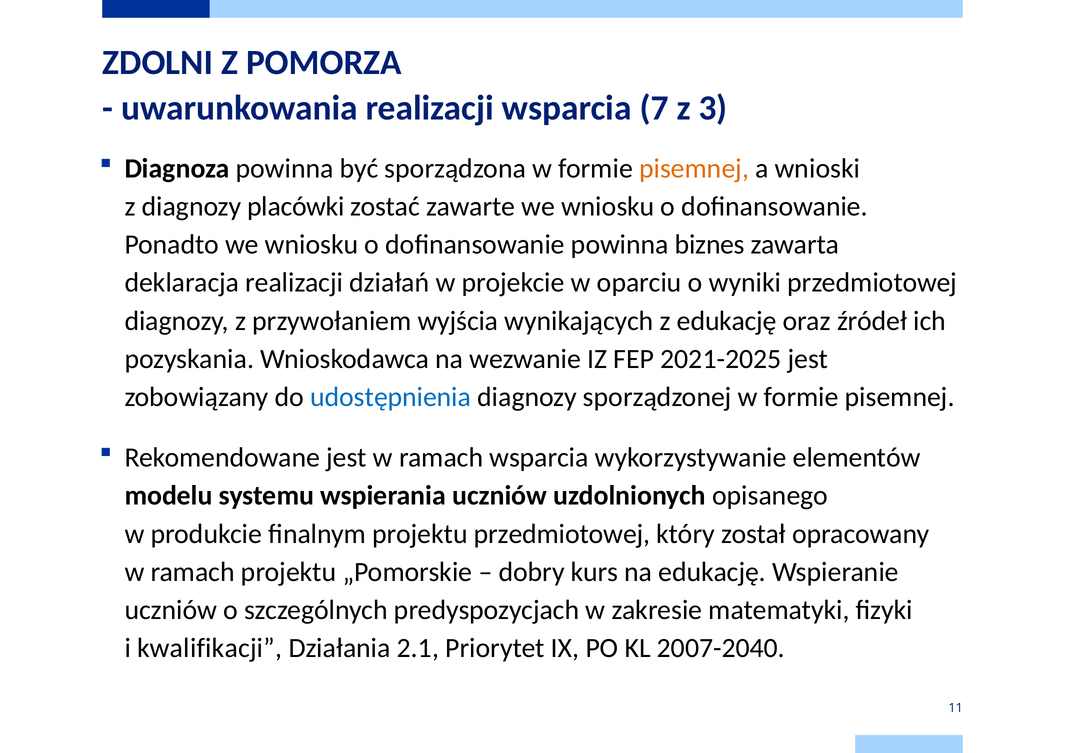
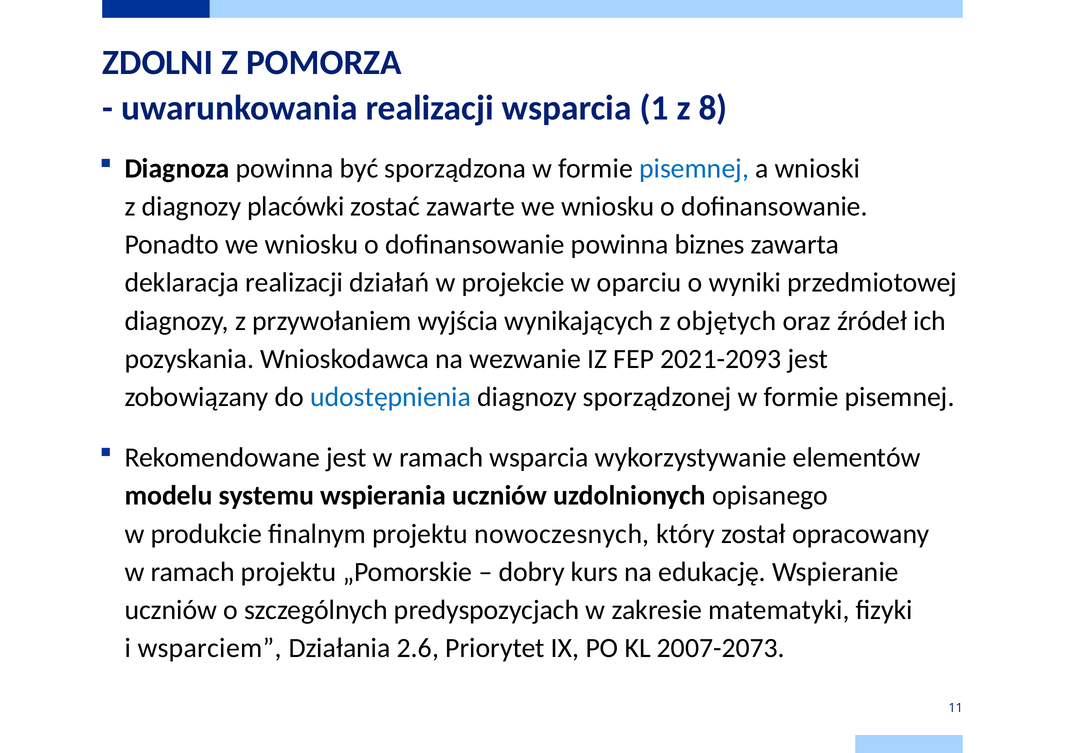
7: 7 -> 1 (654, 108)
3: 3 -> 8 (713, 108)
pisemnej colour: orange -> blue (694, 169)
z edukację: edukację -> objętych (727, 321)
2021-2025: 2021-2025 -> 2021-2093 (721, 359)
projektu przedmiotowej: przedmiotowej -> nowoczesnych (562, 534)
kwalifikacji: kwalifikacji -> wsparciem (210, 648)
2.1: 2.1 -> 2.6 (418, 648)
2007-2040: 2007-2040 -> 2007-2073 (721, 648)
